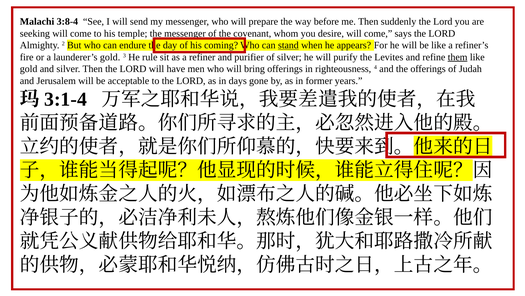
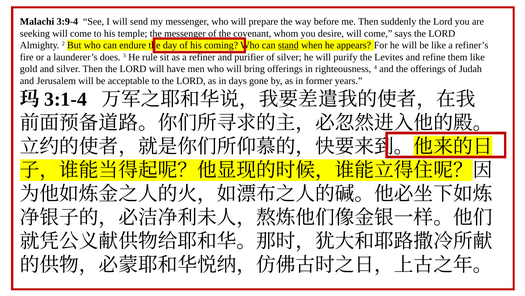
3:8-4: 3:8-4 -> 3:9-4 (67, 22)
launderer’s gold: gold -> does (110, 57)
them underline: present -> none (458, 57)
